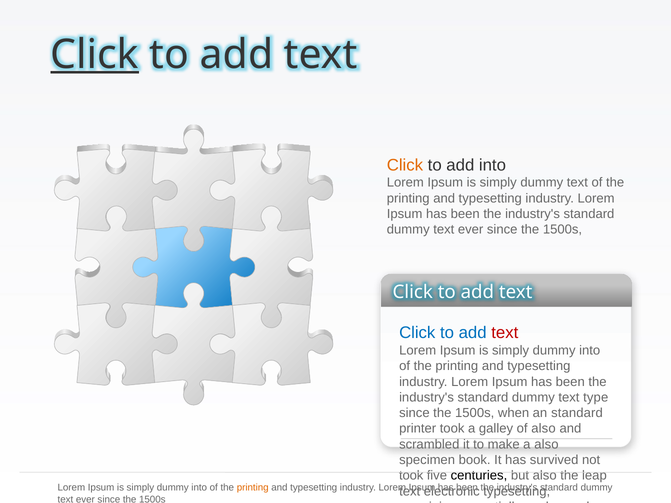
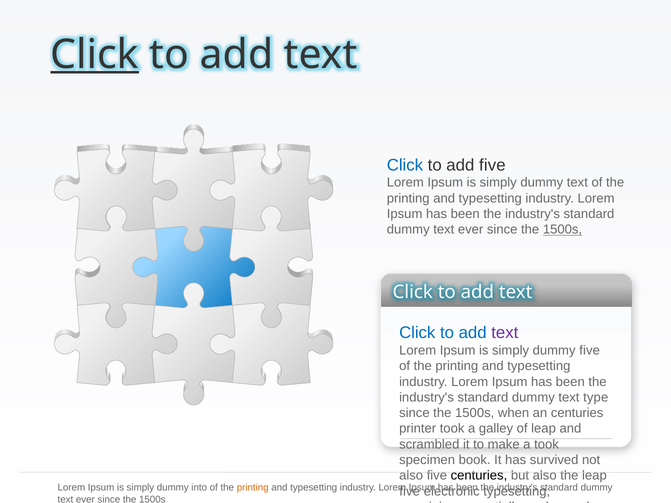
Click colour: orange -> blue (405, 165)
add into: into -> five (492, 165)
1500s underline: none -> present (562, 230)
text colour: red -> purple (505, 333)
into: into -> five (590, 351)
an standard: standard -> centuries (577, 413)
of also: also -> leap (544, 429)
a also: also -> took (547, 445)
took: took -> also (411, 476)
text: text -> five (410, 492)
